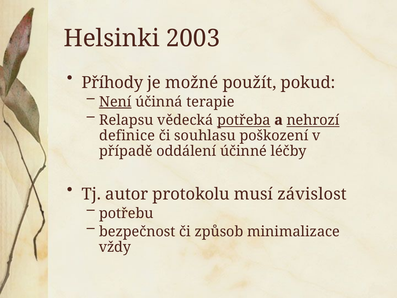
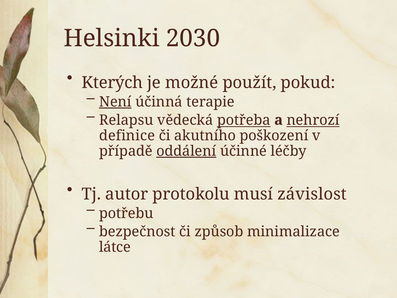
2003: 2003 -> 2030 (193, 38)
Příhody: Příhody -> Kterých (112, 83)
souhlasu: souhlasu -> akutního (205, 135)
oddálení underline: none -> present (186, 151)
vždy: vždy -> látce (115, 247)
